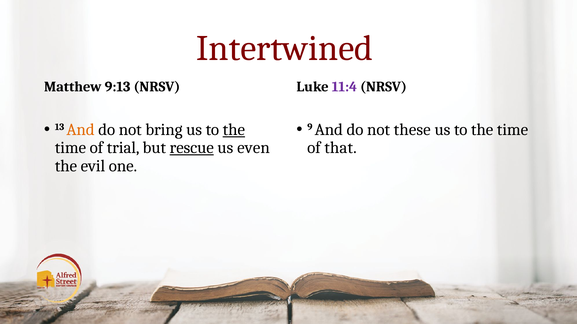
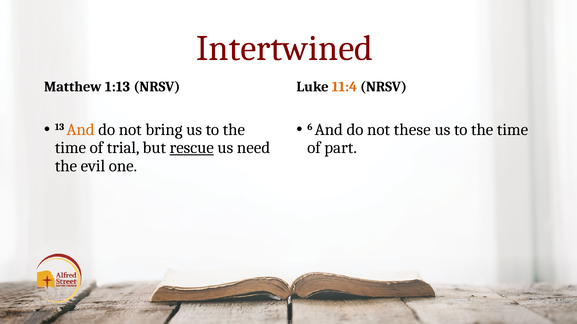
9:13: 9:13 -> 1:13 (117, 87)
11:4 colour: purple -> orange (344, 87)
the underline: present -> none (234, 130)
9: 9 -> 6 (310, 127)
even: even -> need (254, 148)
that: that -> part (341, 148)
